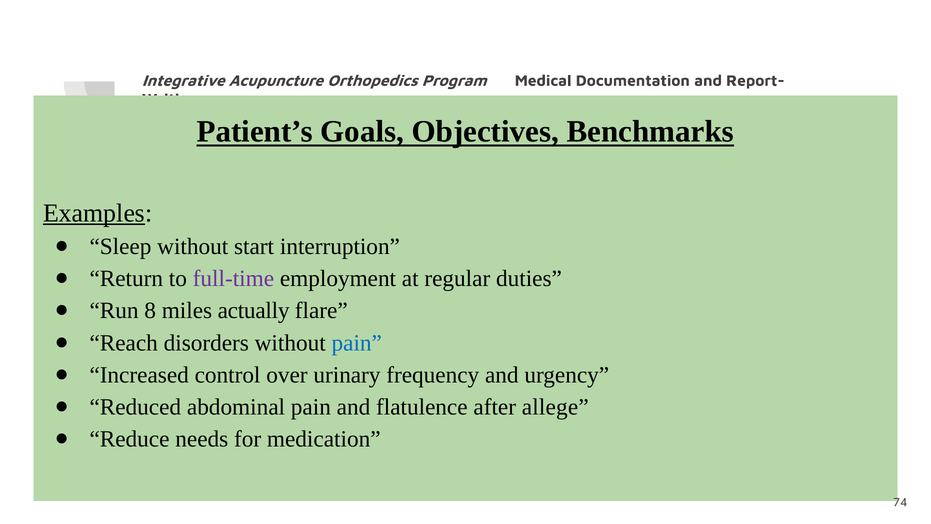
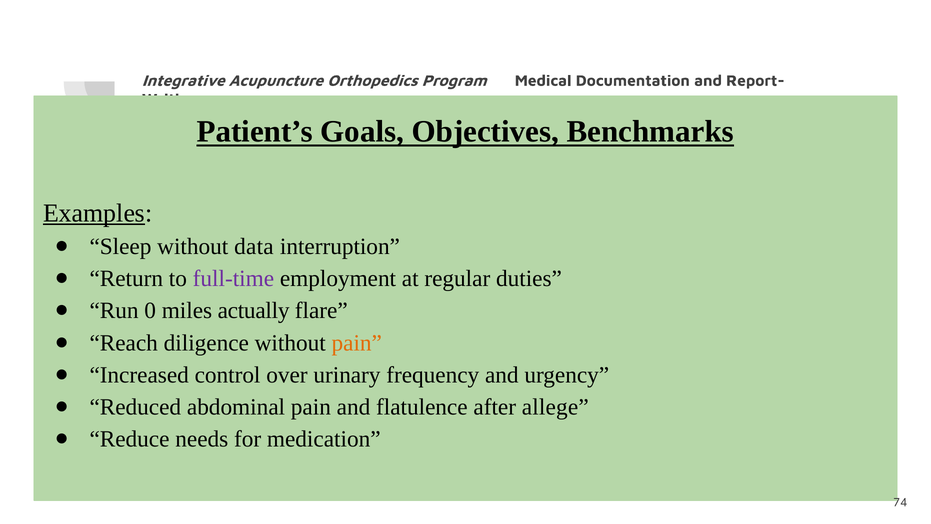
start: start -> data (254, 246)
8: 8 -> 0 (150, 311)
disorders: disorders -> diligence (206, 343)
pain colour: blue -> orange (357, 343)
